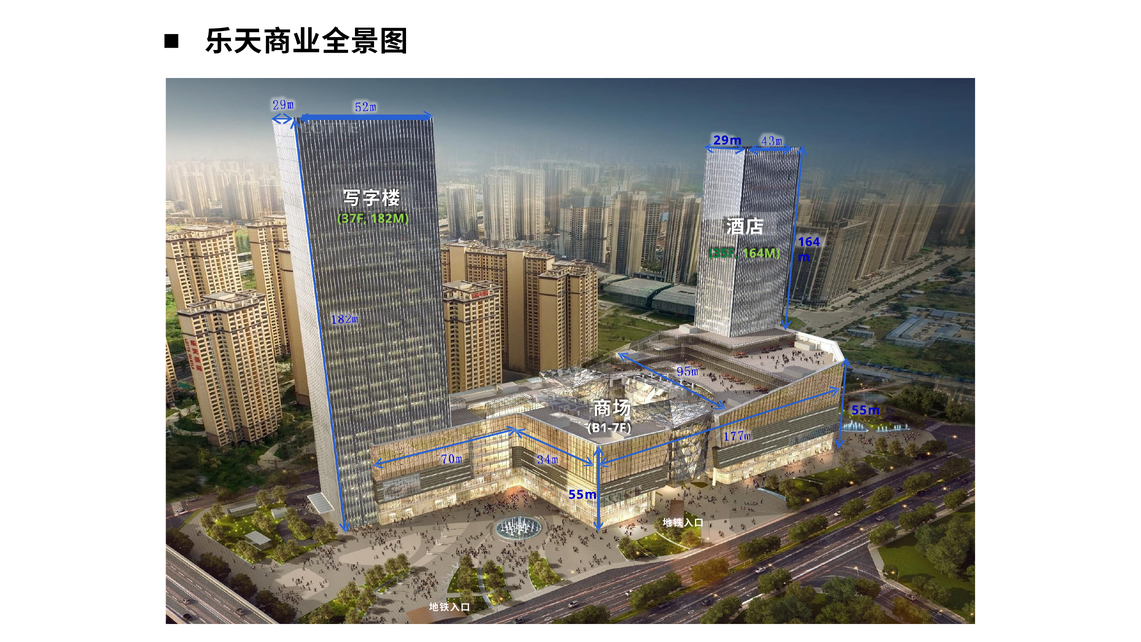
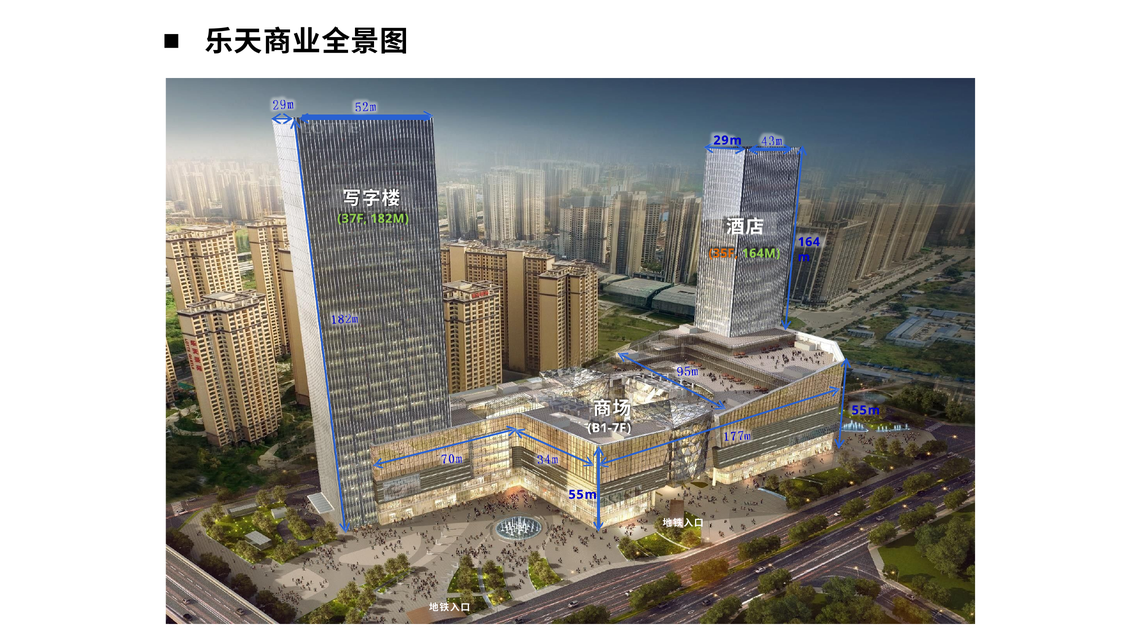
35F colour: green -> orange (723, 253)
